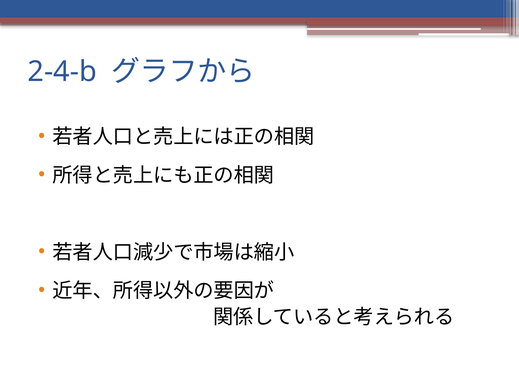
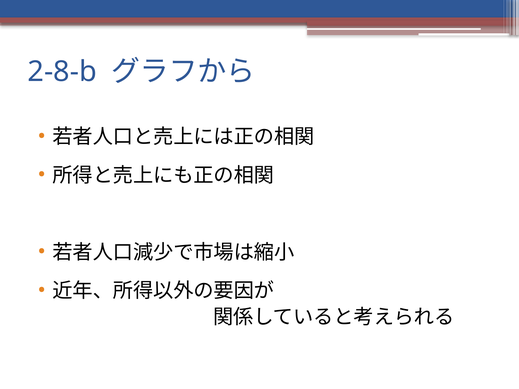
2-4-b: 2-4-b -> 2-8-b (62, 72)
